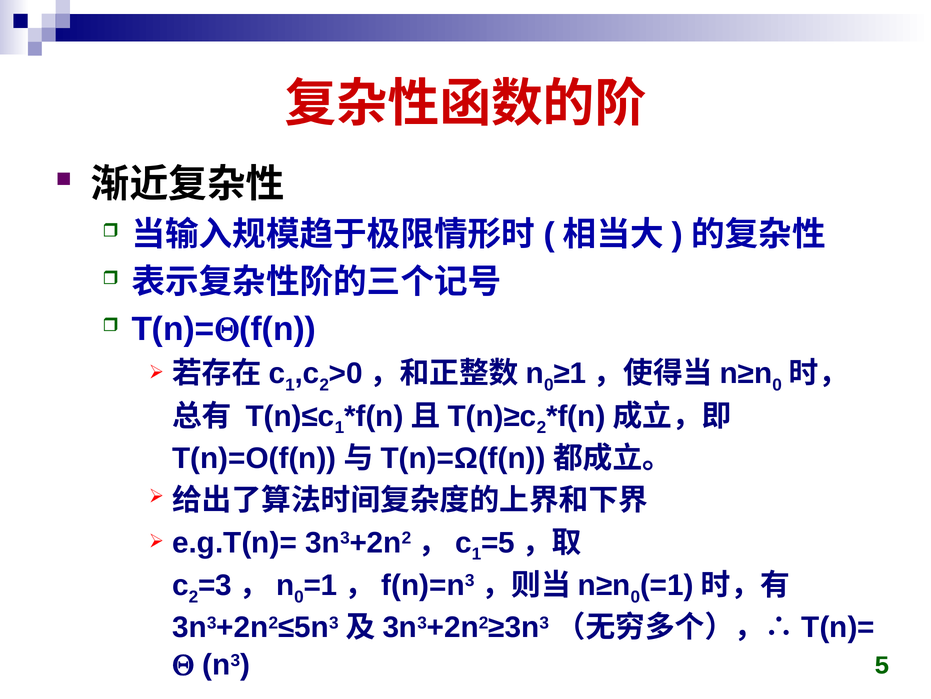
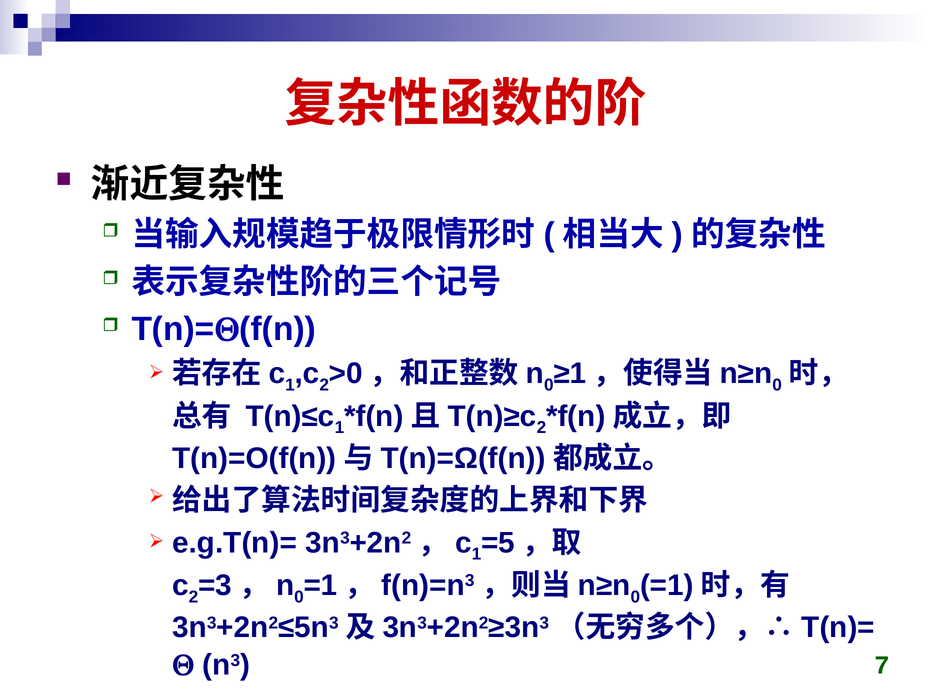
5: 5 -> 7 (882, 664)
